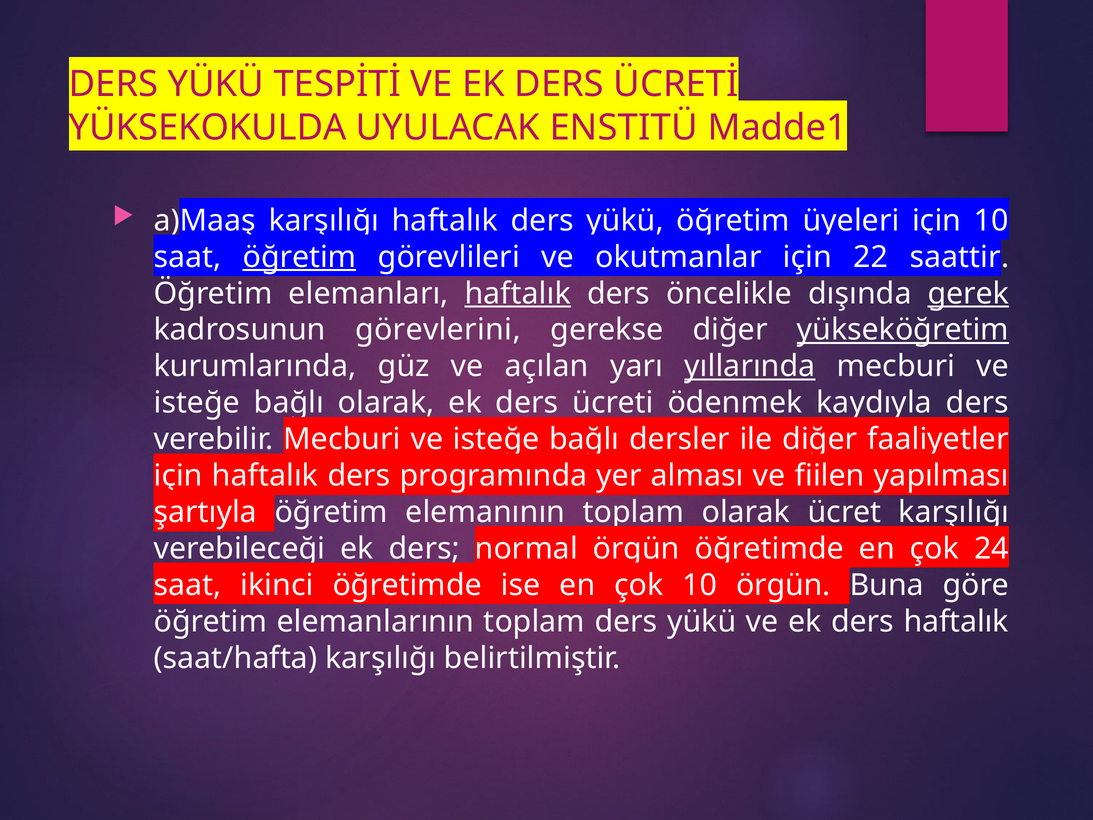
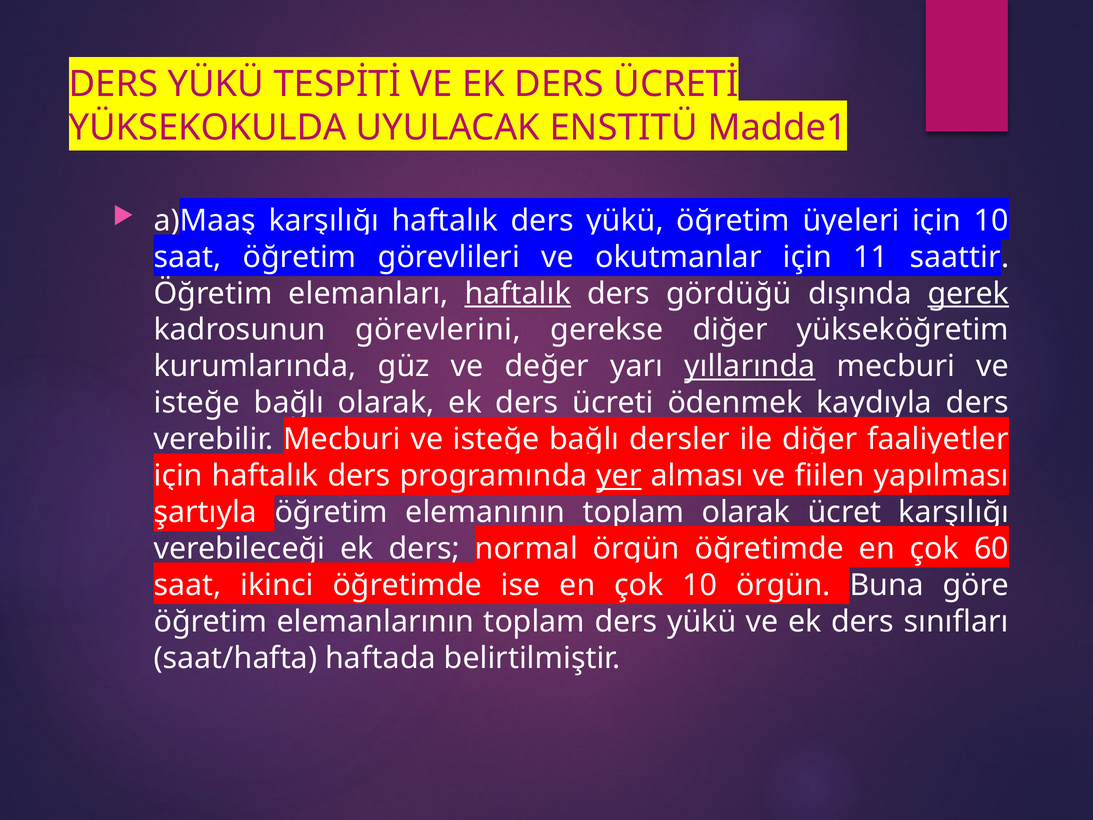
öğretim underline: present -> none (300, 257)
22: 22 -> 11 (871, 257)
öncelikle: öncelikle -> gördüğü (729, 293)
yükseköğretim underline: present -> none (903, 330)
açılan: açılan -> değer (547, 366)
yer underline: none -> present (619, 476)
24: 24 -> 60 (991, 549)
ders haftalık: haftalık -> sınıfları (956, 621)
saat/hafta karşılığı: karşılığı -> haftada (380, 658)
